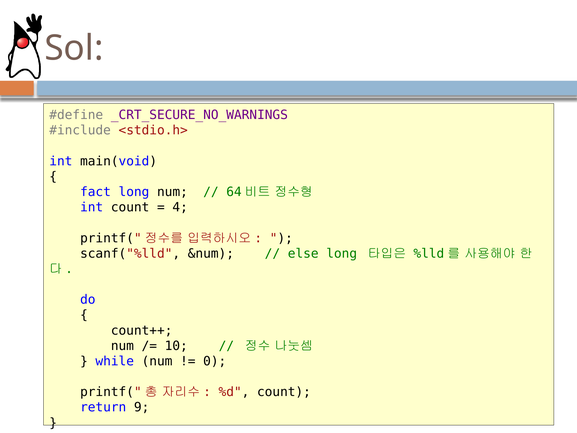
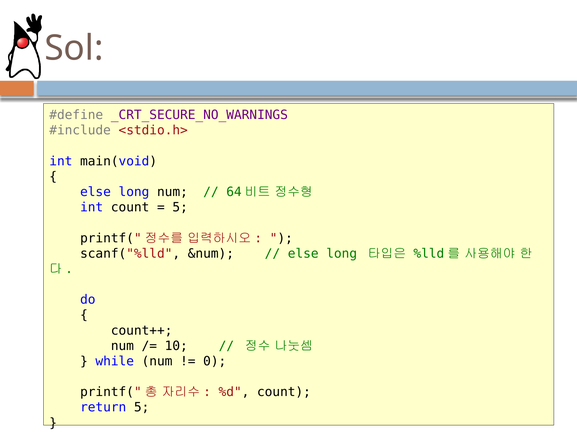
fact: fact -> else (96, 192)
4: 4 -> 5 (180, 207)
return 9: 9 -> 5 (142, 407)
